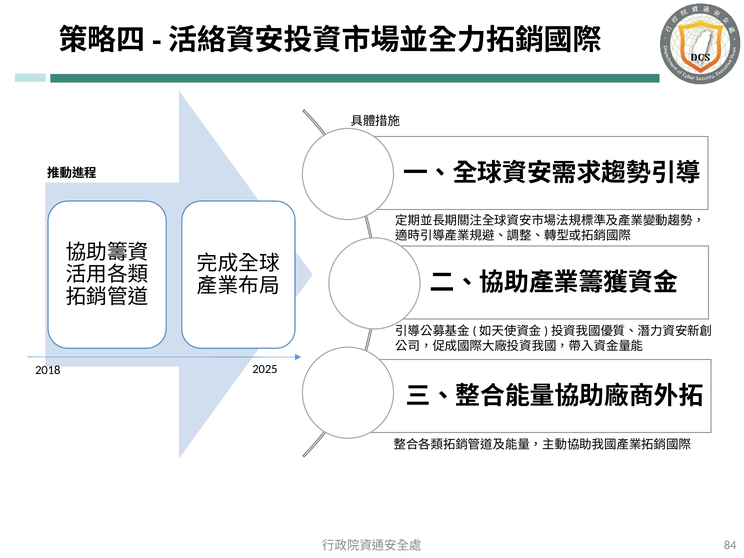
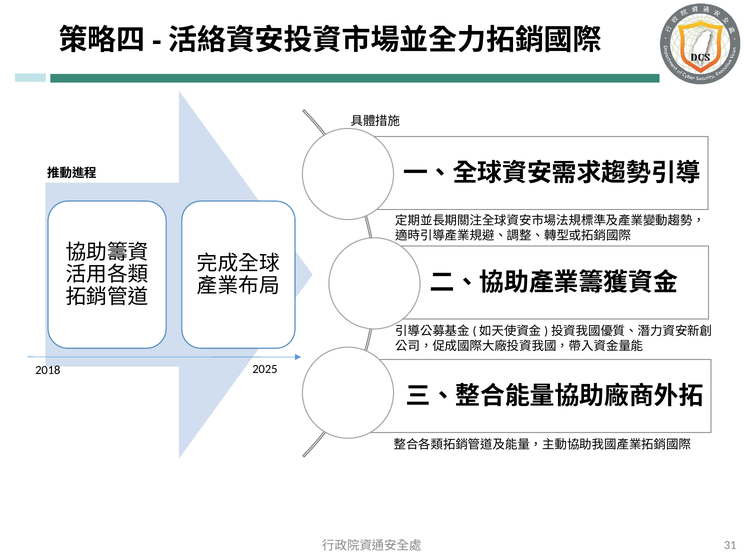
84: 84 -> 31 (730, 545)
